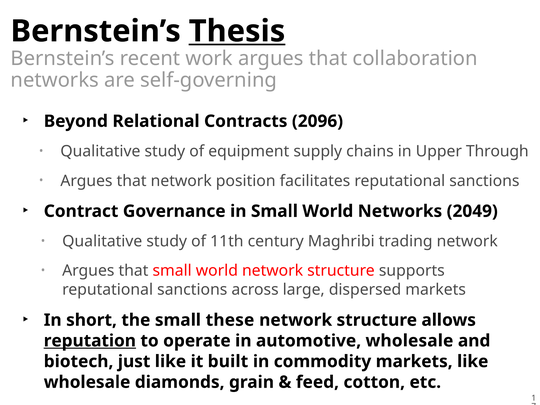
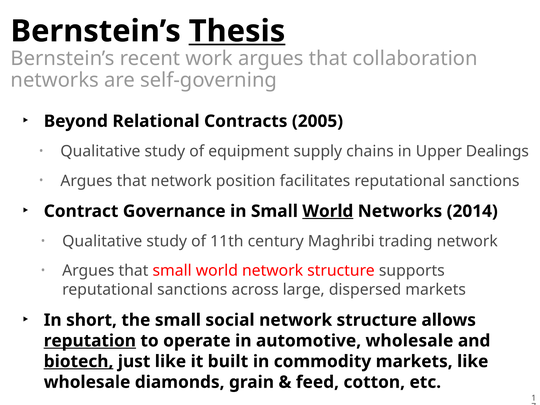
2096: 2096 -> 2005 (317, 121)
Through: Through -> Dealings (497, 151)
World underline: none -> present (328, 211)
2049: 2049 -> 2014 (472, 211)
these: these -> social (230, 320)
biotech underline: none -> present (79, 361)
